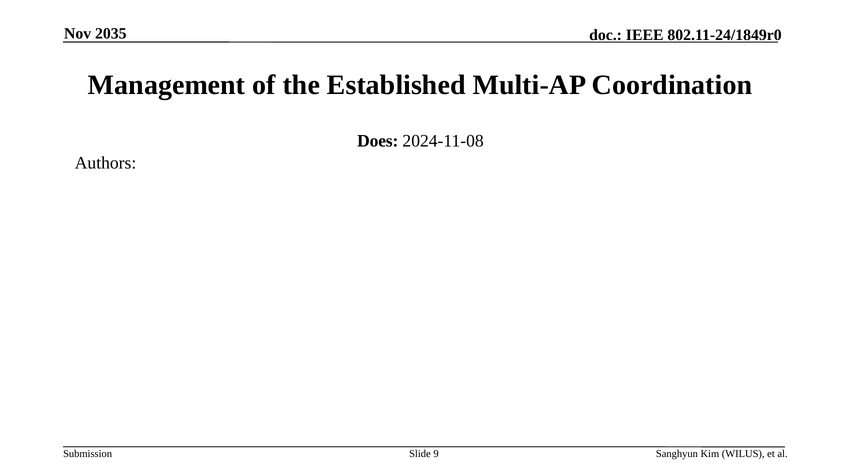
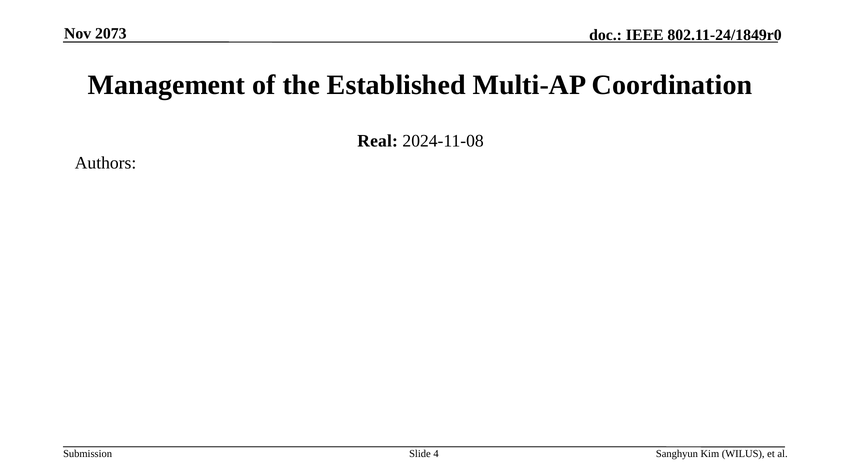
2035: 2035 -> 2073 (111, 33)
Does: Does -> Real (378, 141)
9: 9 -> 4 (436, 454)
